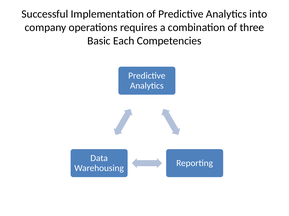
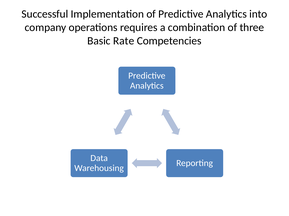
Each: Each -> Rate (124, 41)
